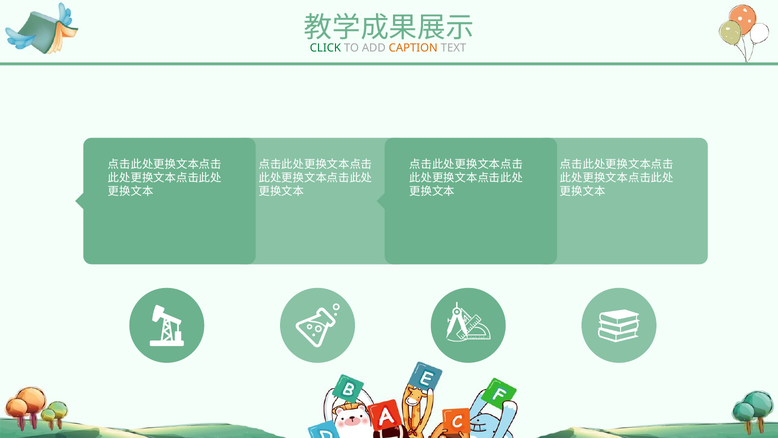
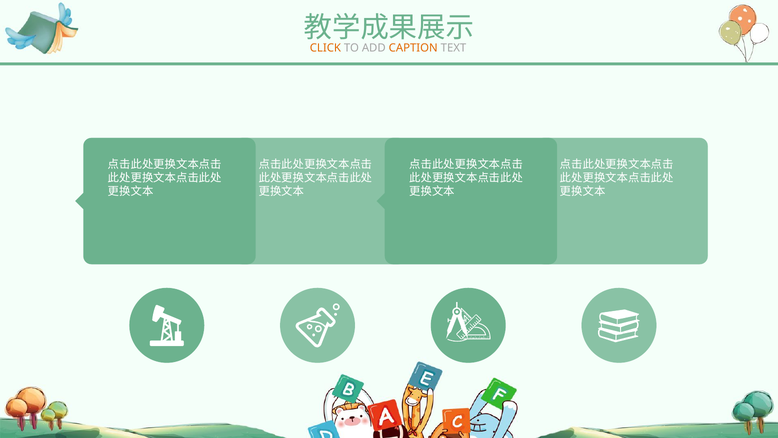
CLICK colour: green -> orange (325, 48)
